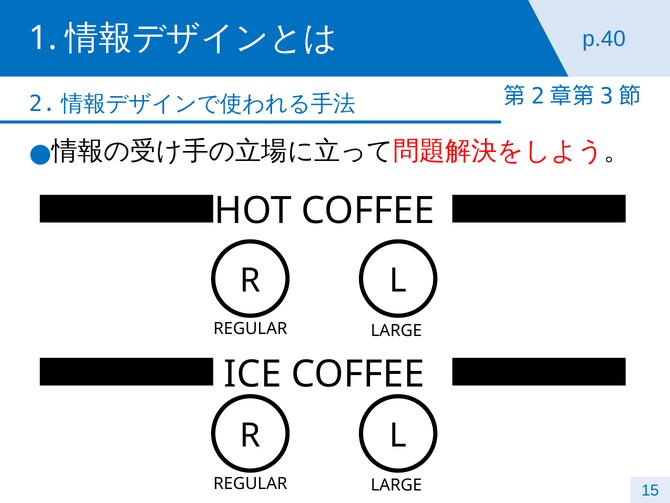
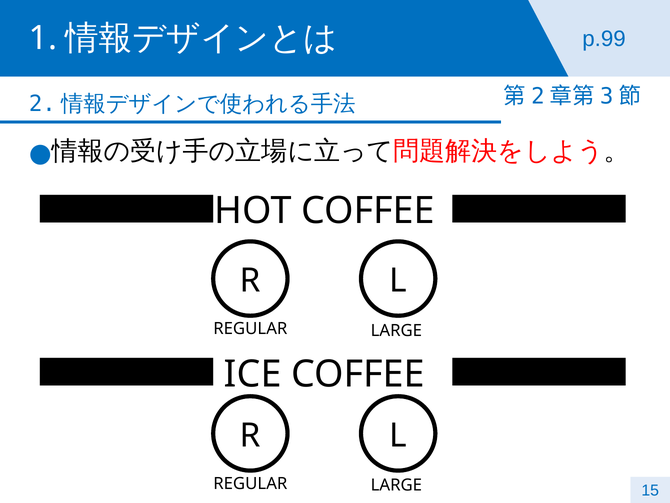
p.40: p.40 -> p.99 (604, 39)
